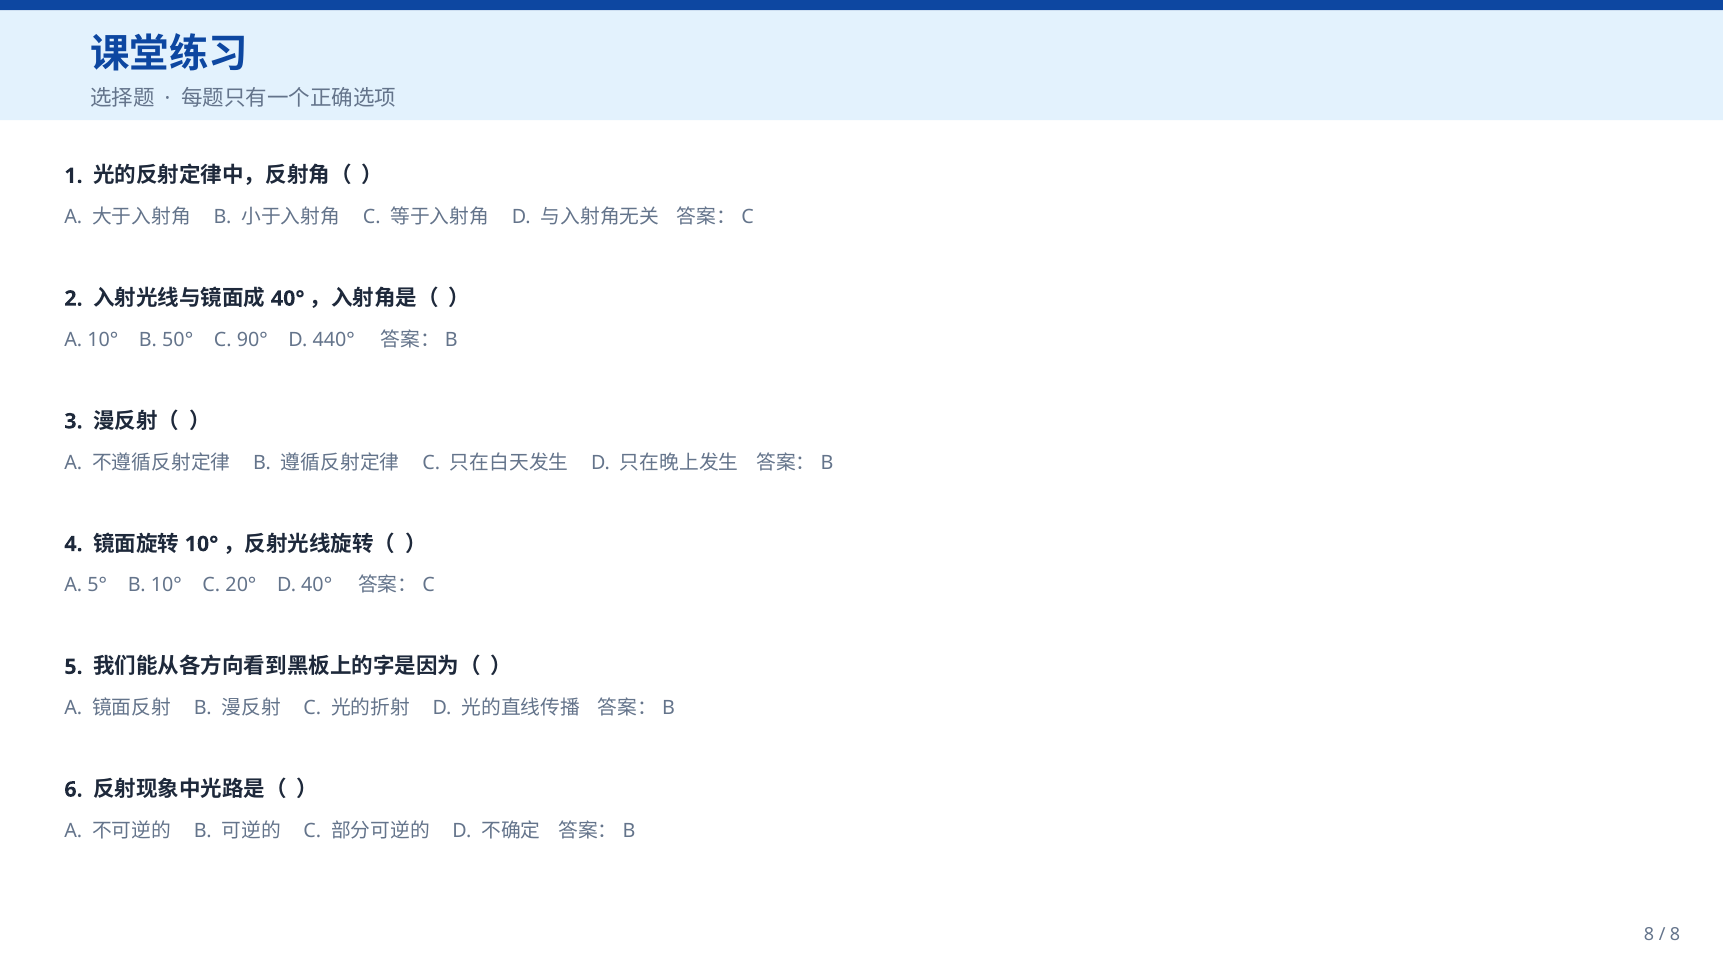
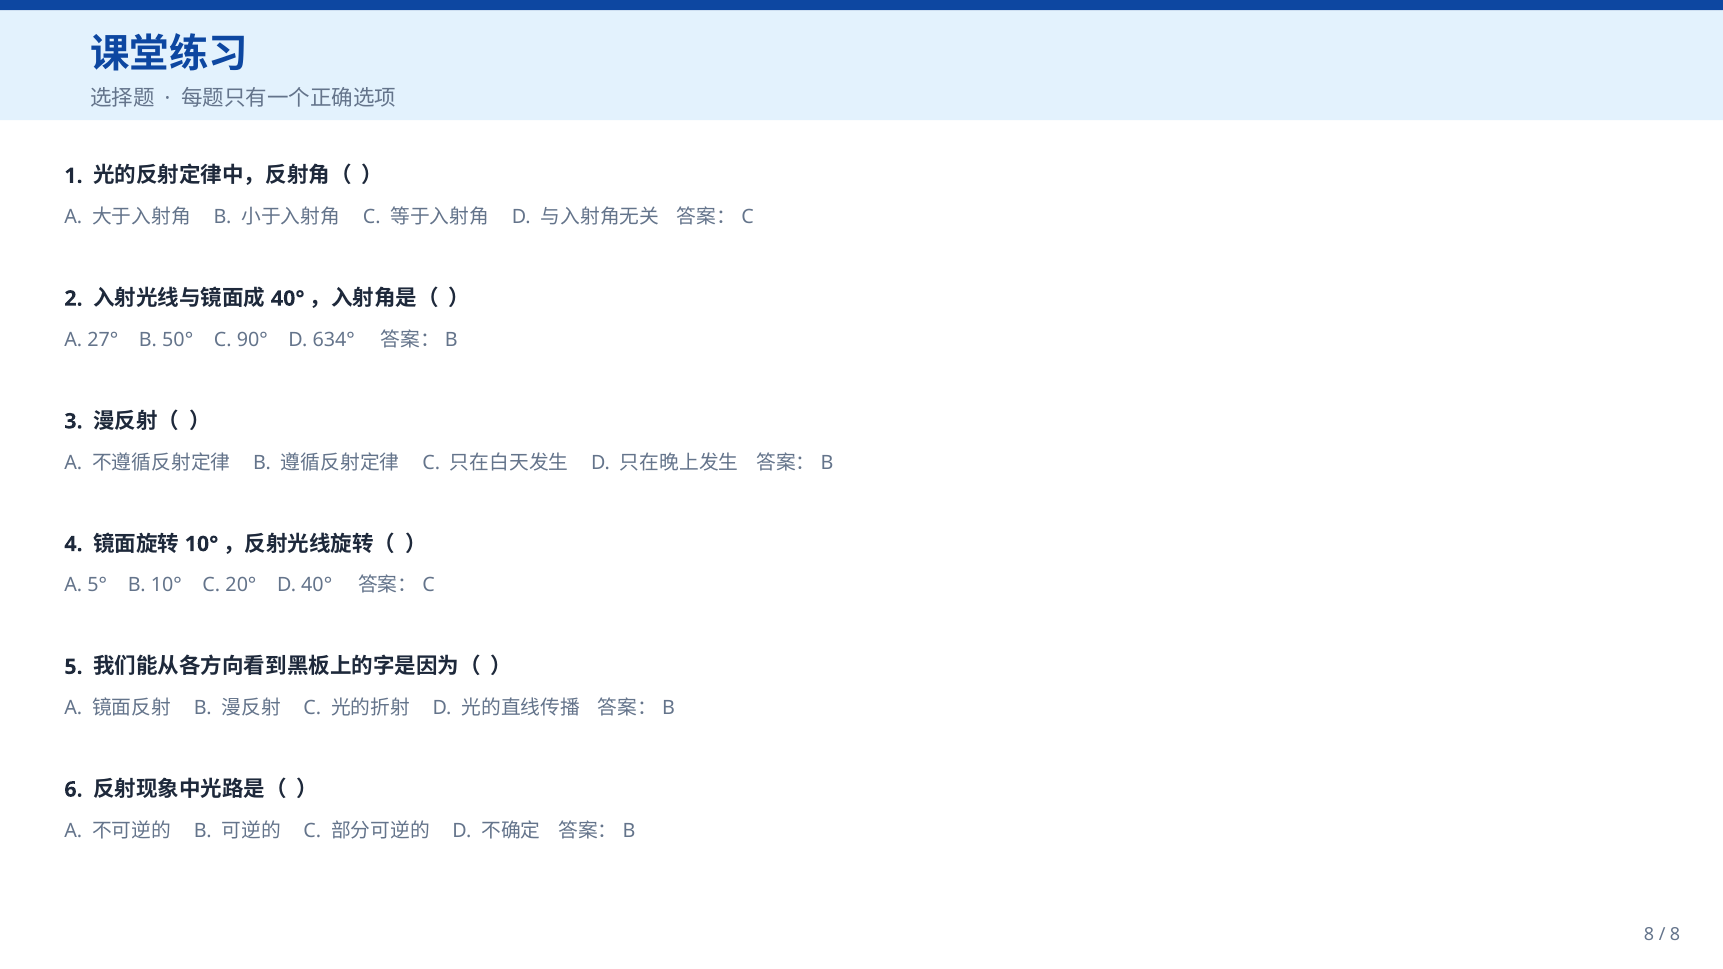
A 10°: 10° -> 27° (103, 340)
440°: 440° -> 634° (334, 340)
